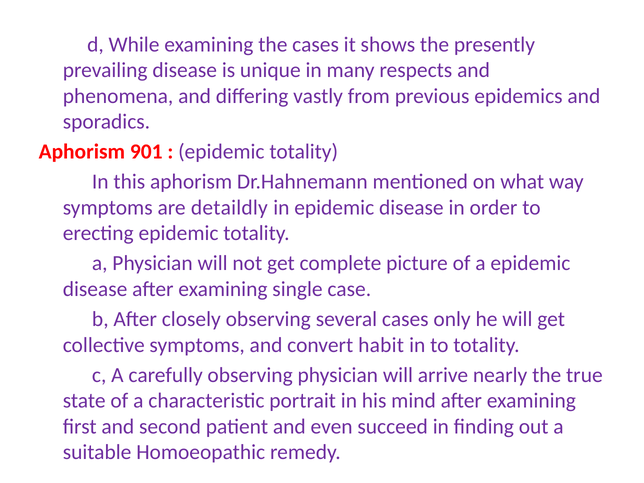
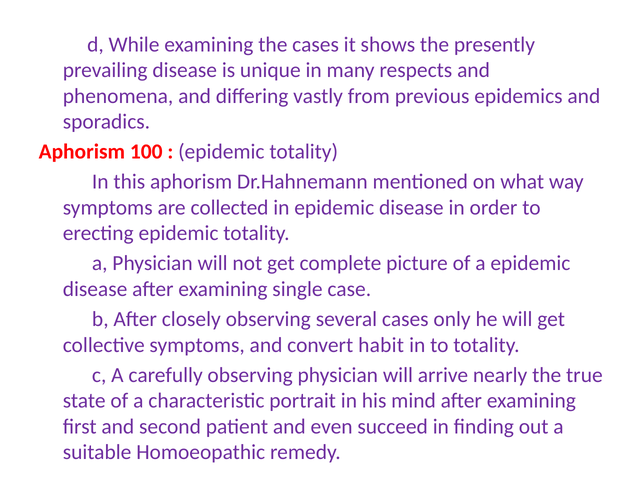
901: 901 -> 100 (146, 152)
detaildly: detaildly -> collected (230, 208)
